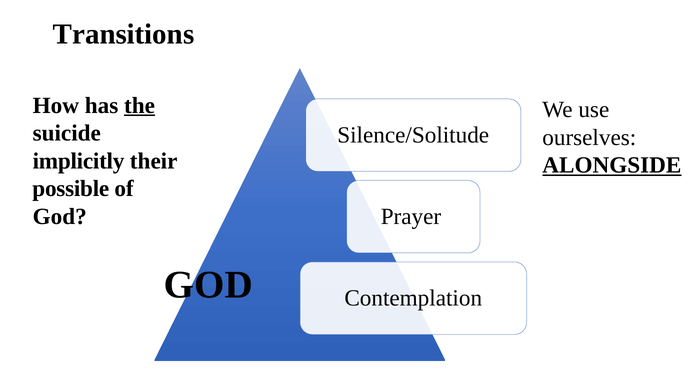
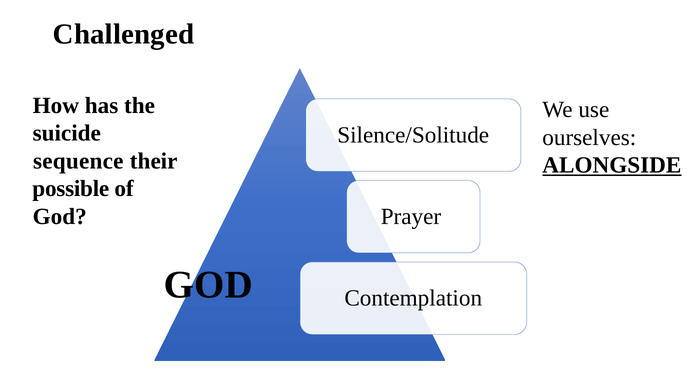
Transitions: Transitions -> Challenged (124, 34)
the underline: present -> none (140, 105)
implicitly: implicitly -> sequence (78, 161)
